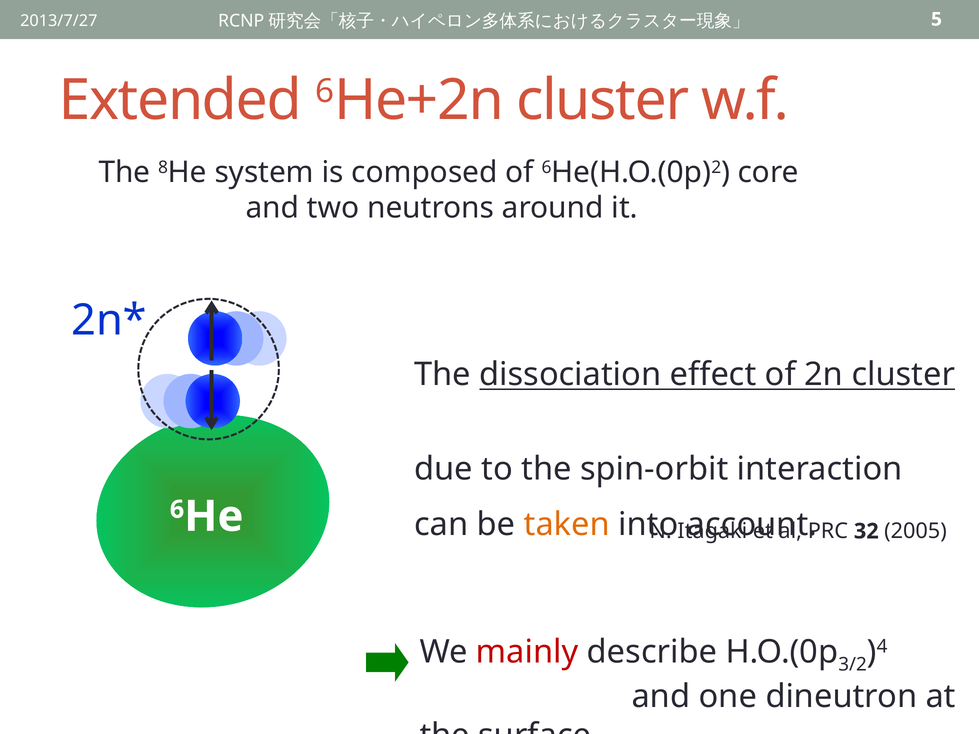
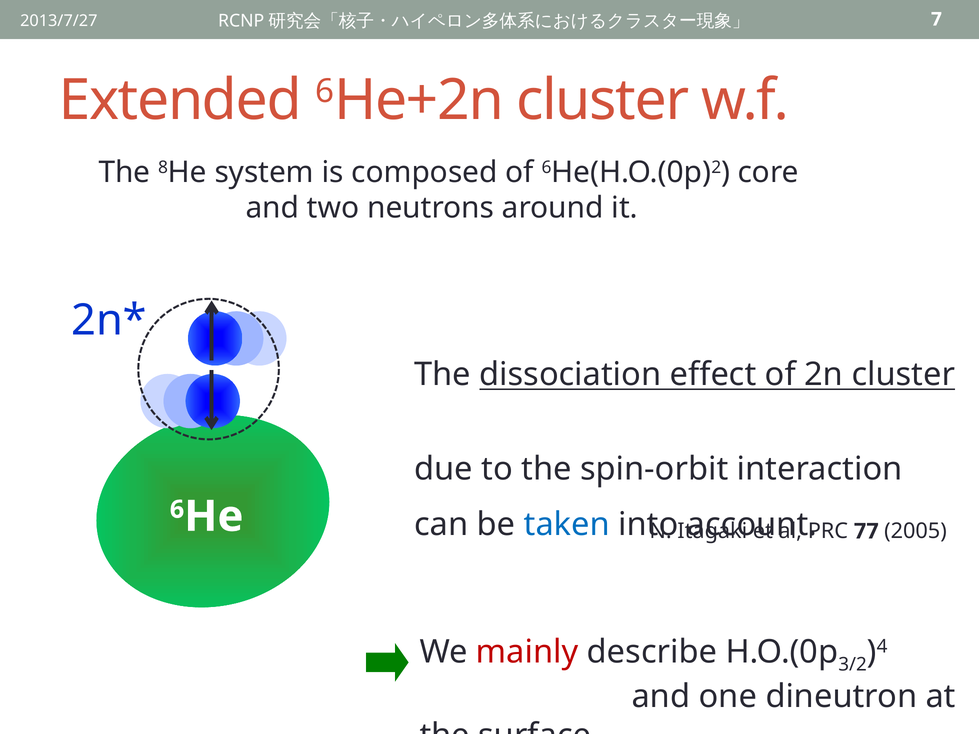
5: 5 -> 7 (936, 19)
taken colour: orange -> blue (567, 525)
32: 32 -> 77 (866, 531)
